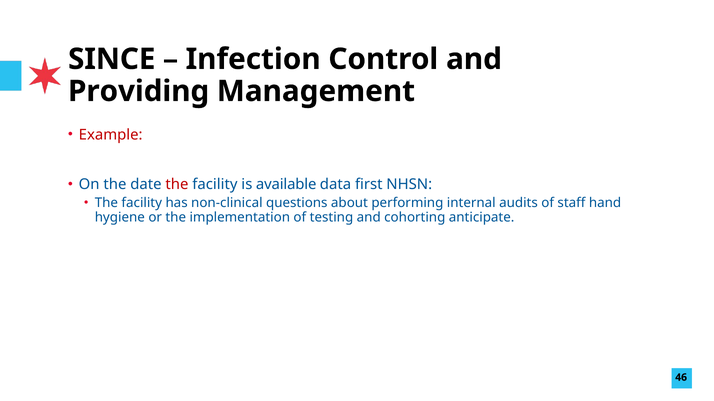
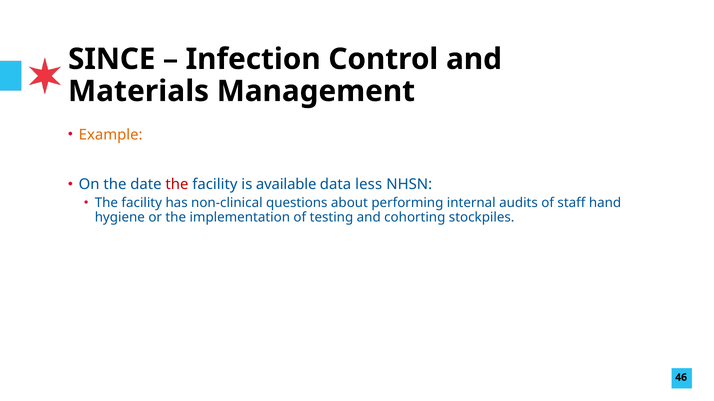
Providing: Providing -> Materials (139, 91)
Example colour: red -> orange (111, 135)
first: first -> less (369, 185)
anticipate: anticipate -> stockpiles (482, 218)
